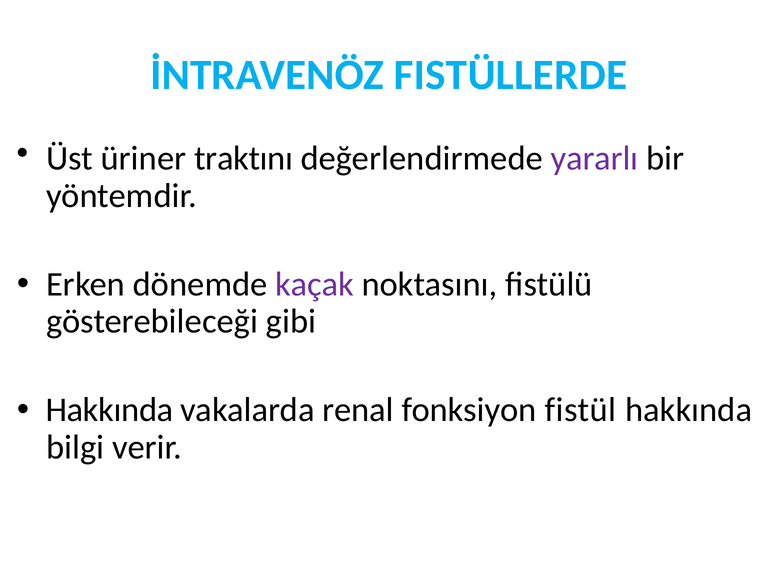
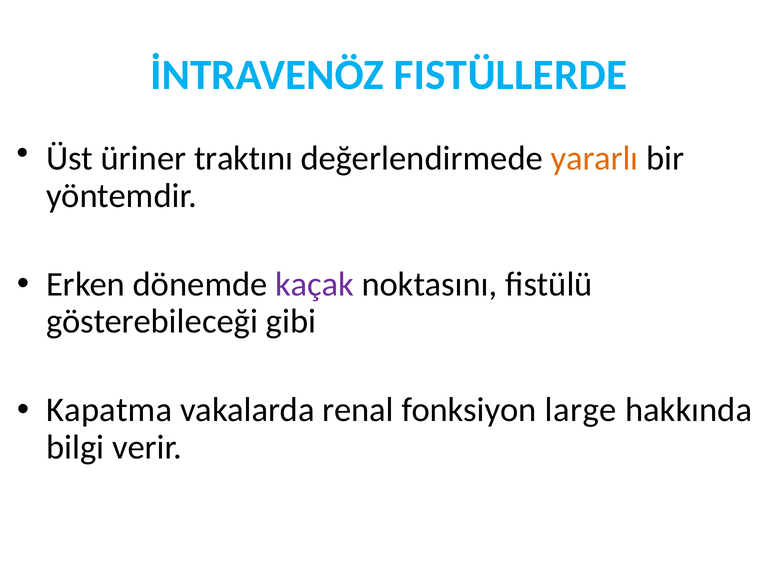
yararlı colour: purple -> orange (595, 159)
Hakkında: Hakkında -> Kapatma (109, 410)
fistül: fistül -> large (581, 410)
